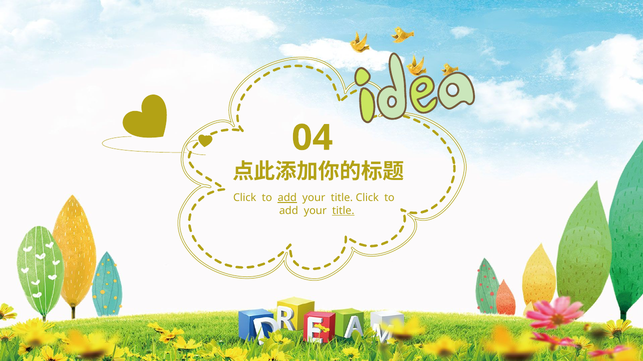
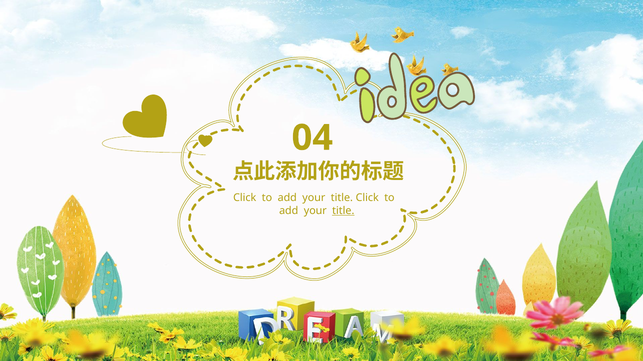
add underline: present -> none (287, 198)
